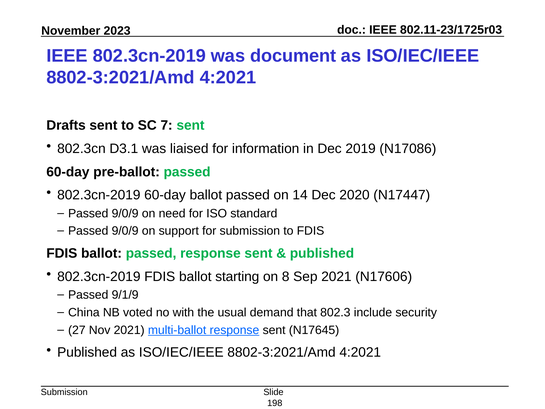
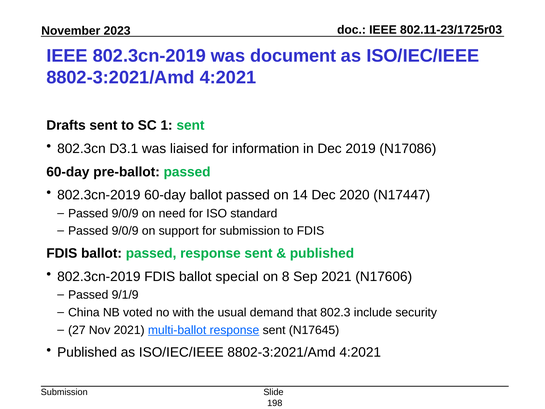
7: 7 -> 1 (167, 125)
starting: starting -> special (237, 276)
